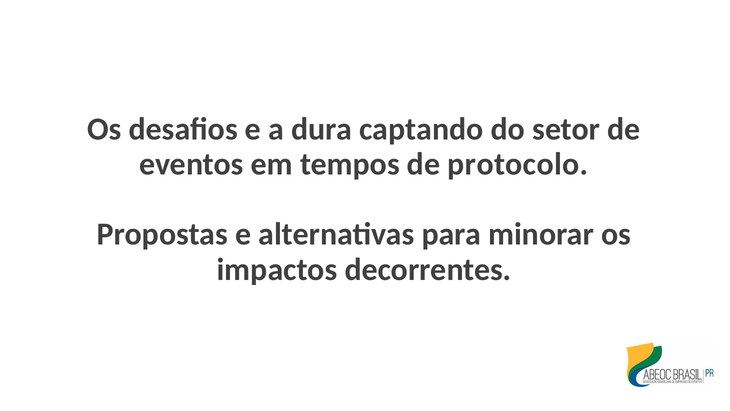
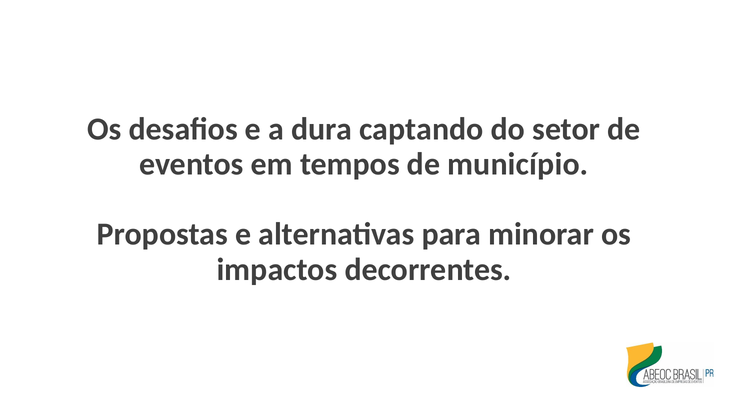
protocolo: protocolo -> município (518, 164)
